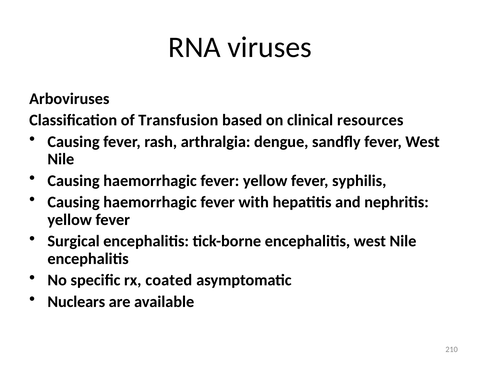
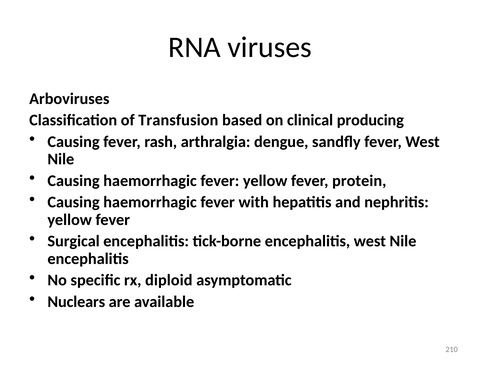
resources: resources -> producing (370, 120)
syphilis: syphilis -> protein (359, 180)
coated: coated -> diploid (169, 280)
